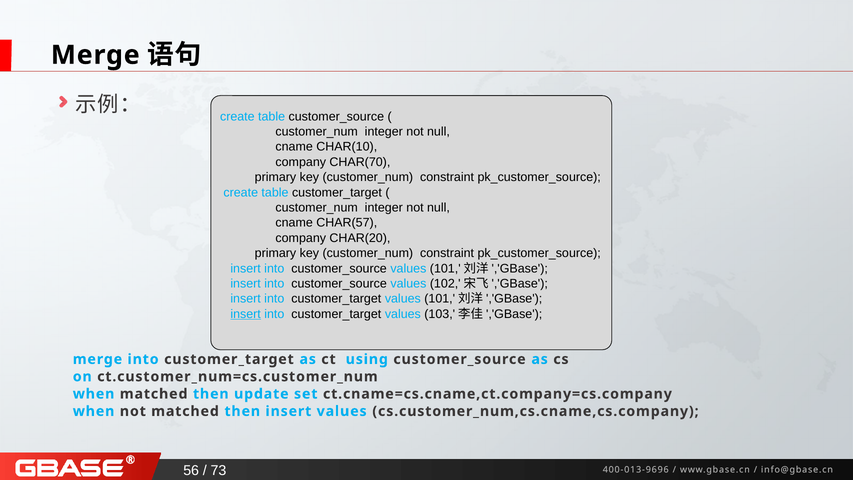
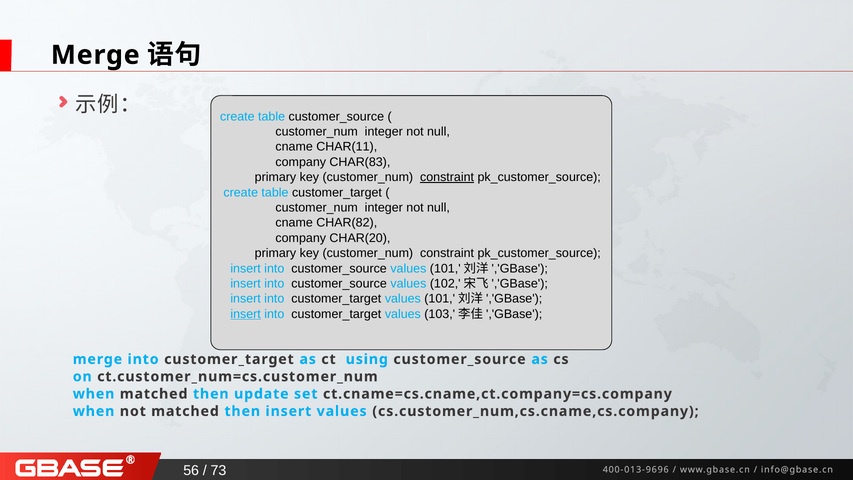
CHAR(10: CHAR(10 -> CHAR(11 (347, 147)
CHAR(70: CHAR(70 -> CHAR(83 (360, 162)
constraint underline: none -> present (447, 177)
CHAR(57: CHAR(57 -> CHAR(82 (347, 223)
